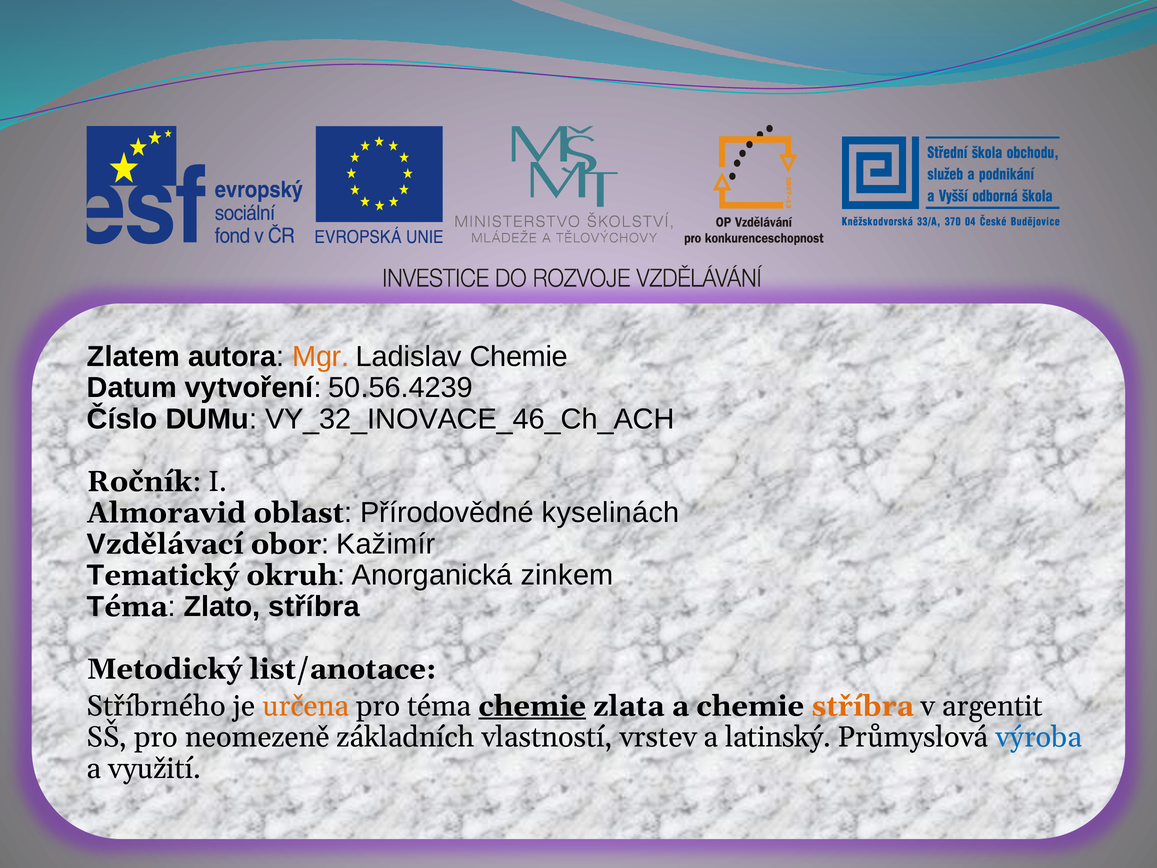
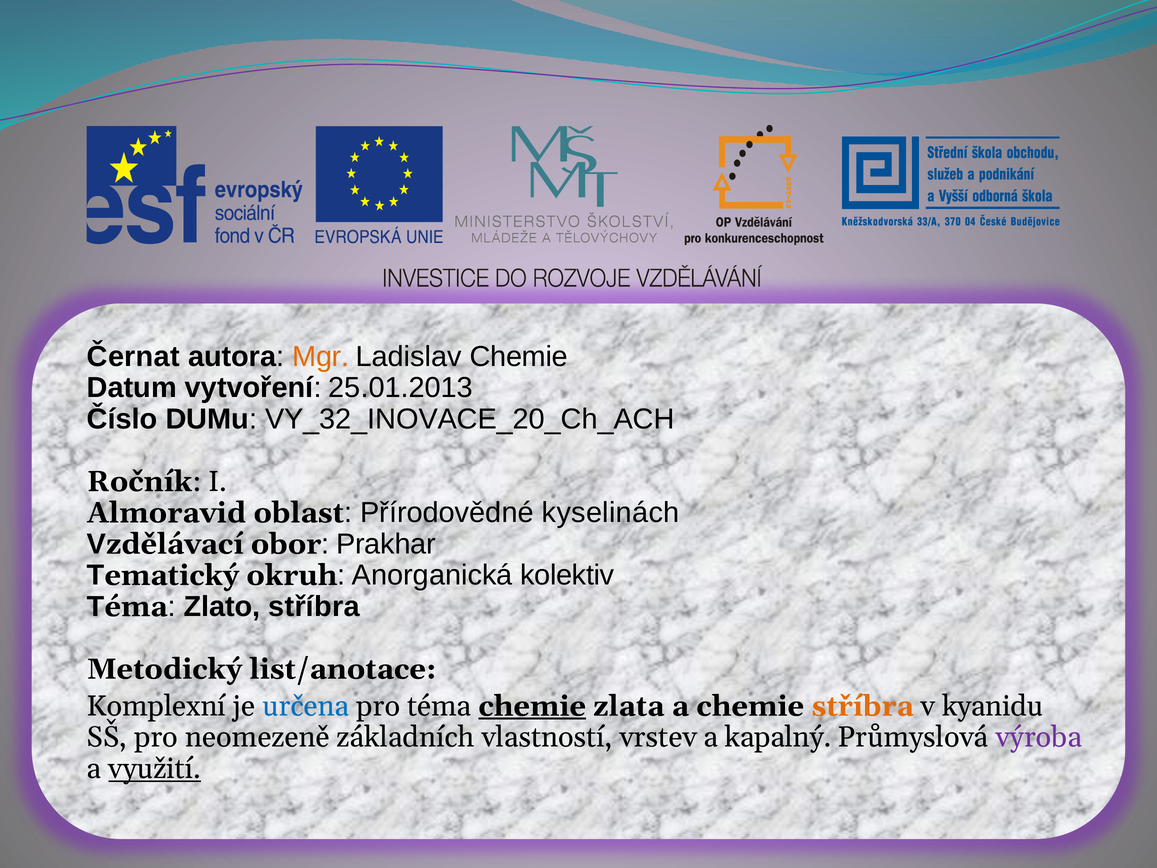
Zlatem: Zlatem -> Černat (133, 357)
50.56.4239: 50.56.4239 -> 25.01.2013 (401, 388)
VY_32_INOVACE_46_Ch_ACH: VY_32_INOVACE_46_Ch_ACH -> VY_32_INOVACE_20_Ch_ACH (470, 419)
Kažimír: Kažimír -> Prakhar (386, 544)
zinkem: zinkem -> kolektiv (567, 575)
Stříbrného: Stříbrného -> Komplexní (156, 706)
určena colour: orange -> blue (306, 706)
argentit: argentit -> kyanidu (993, 706)
latinský: latinský -> kapalný (778, 737)
výroba colour: blue -> purple (1039, 737)
využití underline: none -> present (155, 768)
